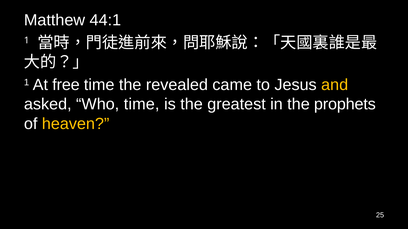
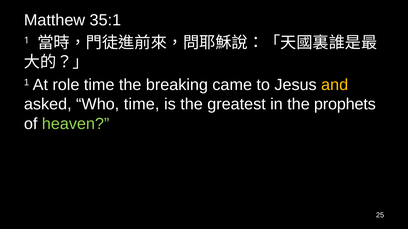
44:1: 44:1 -> 35:1 (105, 20)
free: free -> role (66, 85)
revealed: revealed -> breaking (177, 85)
heaven colour: yellow -> light green (76, 124)
